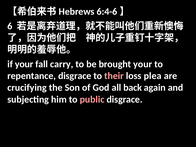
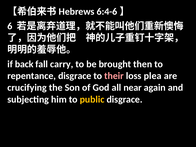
if your: your -> back (24, 64)
brought your: your -> then (143, 64)
back: back -> near (133, 88)
public colour: pink -> yellow (92, 99)
